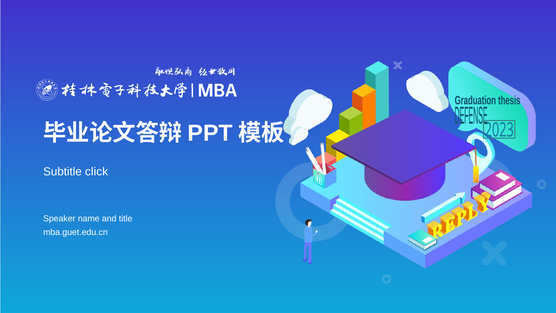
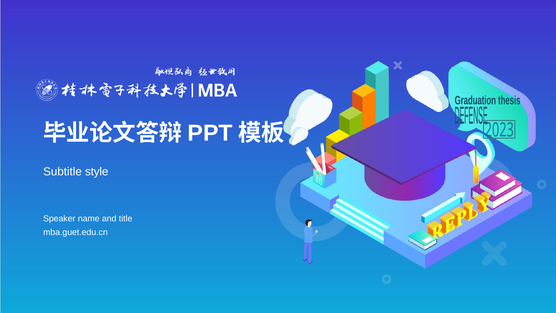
click: click -> style (97, 171)
